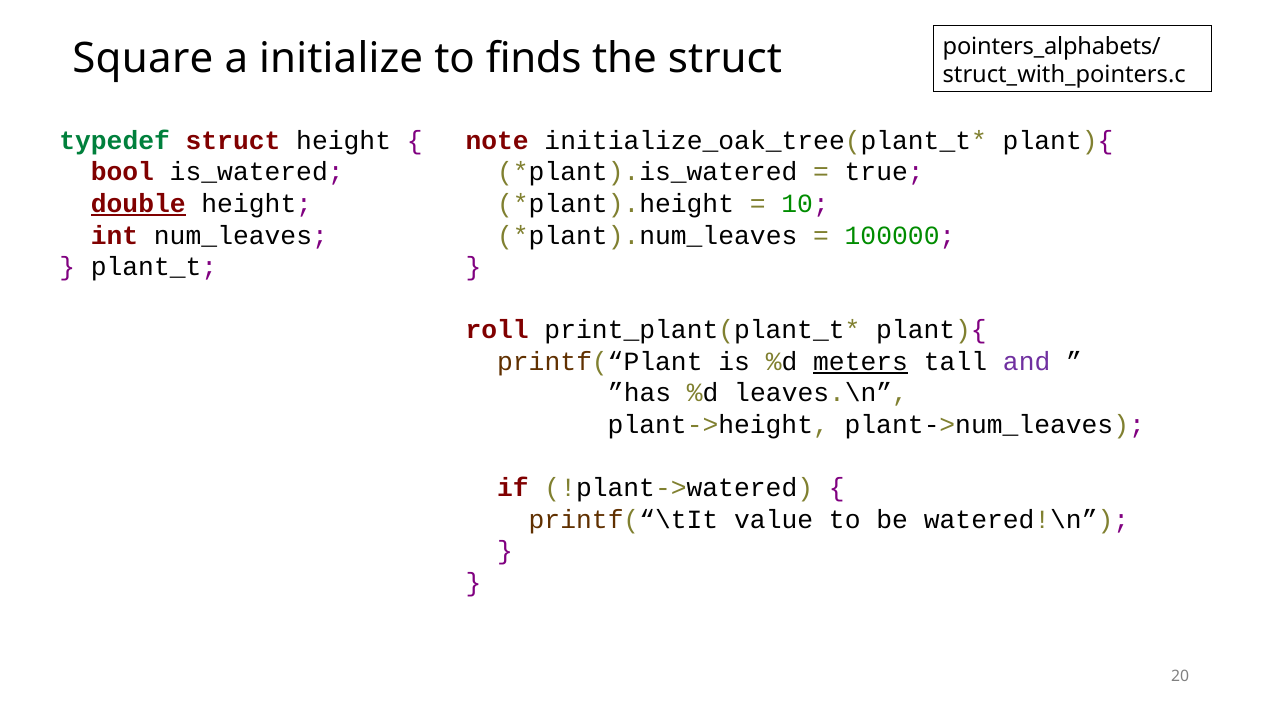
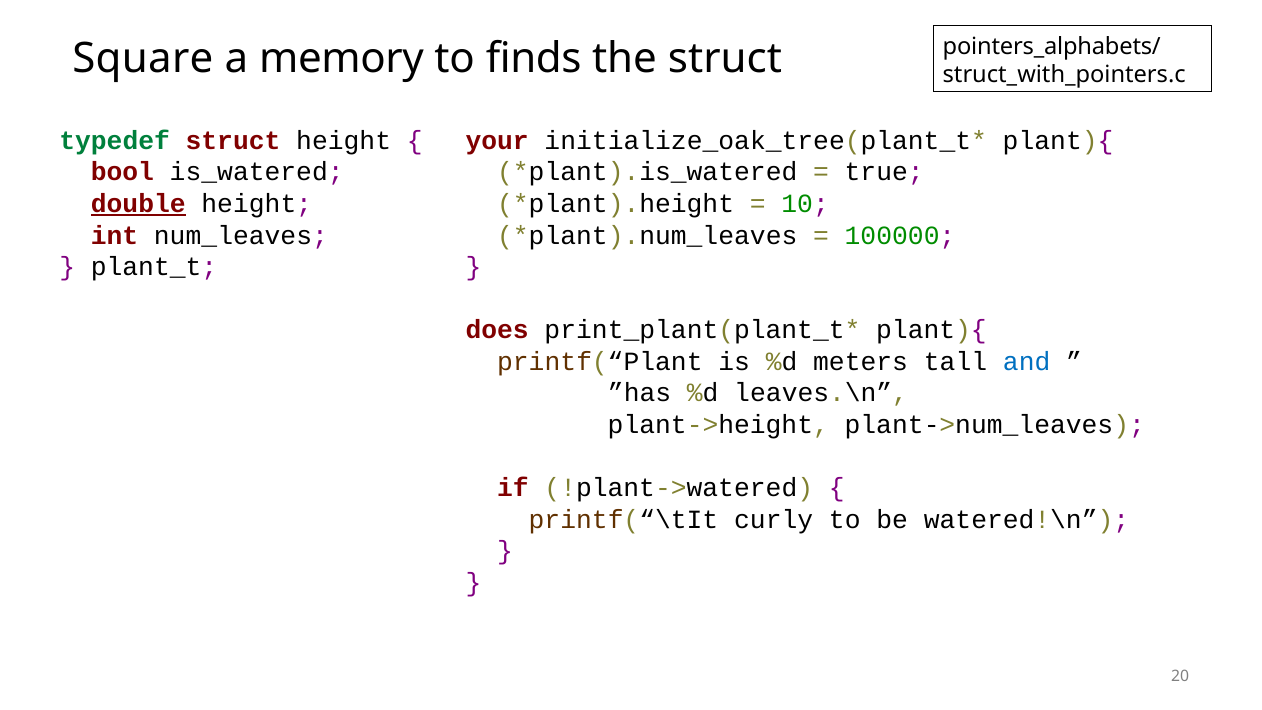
initialize: initialize -> memory (341, 59)
note: note -> your (497, 141)
roll: roll -> does (497, 330)
meters underline: present -> none (861, 362)
and colour: purple -> blue (1027, 362)
value: value -> curly (774, 519)
